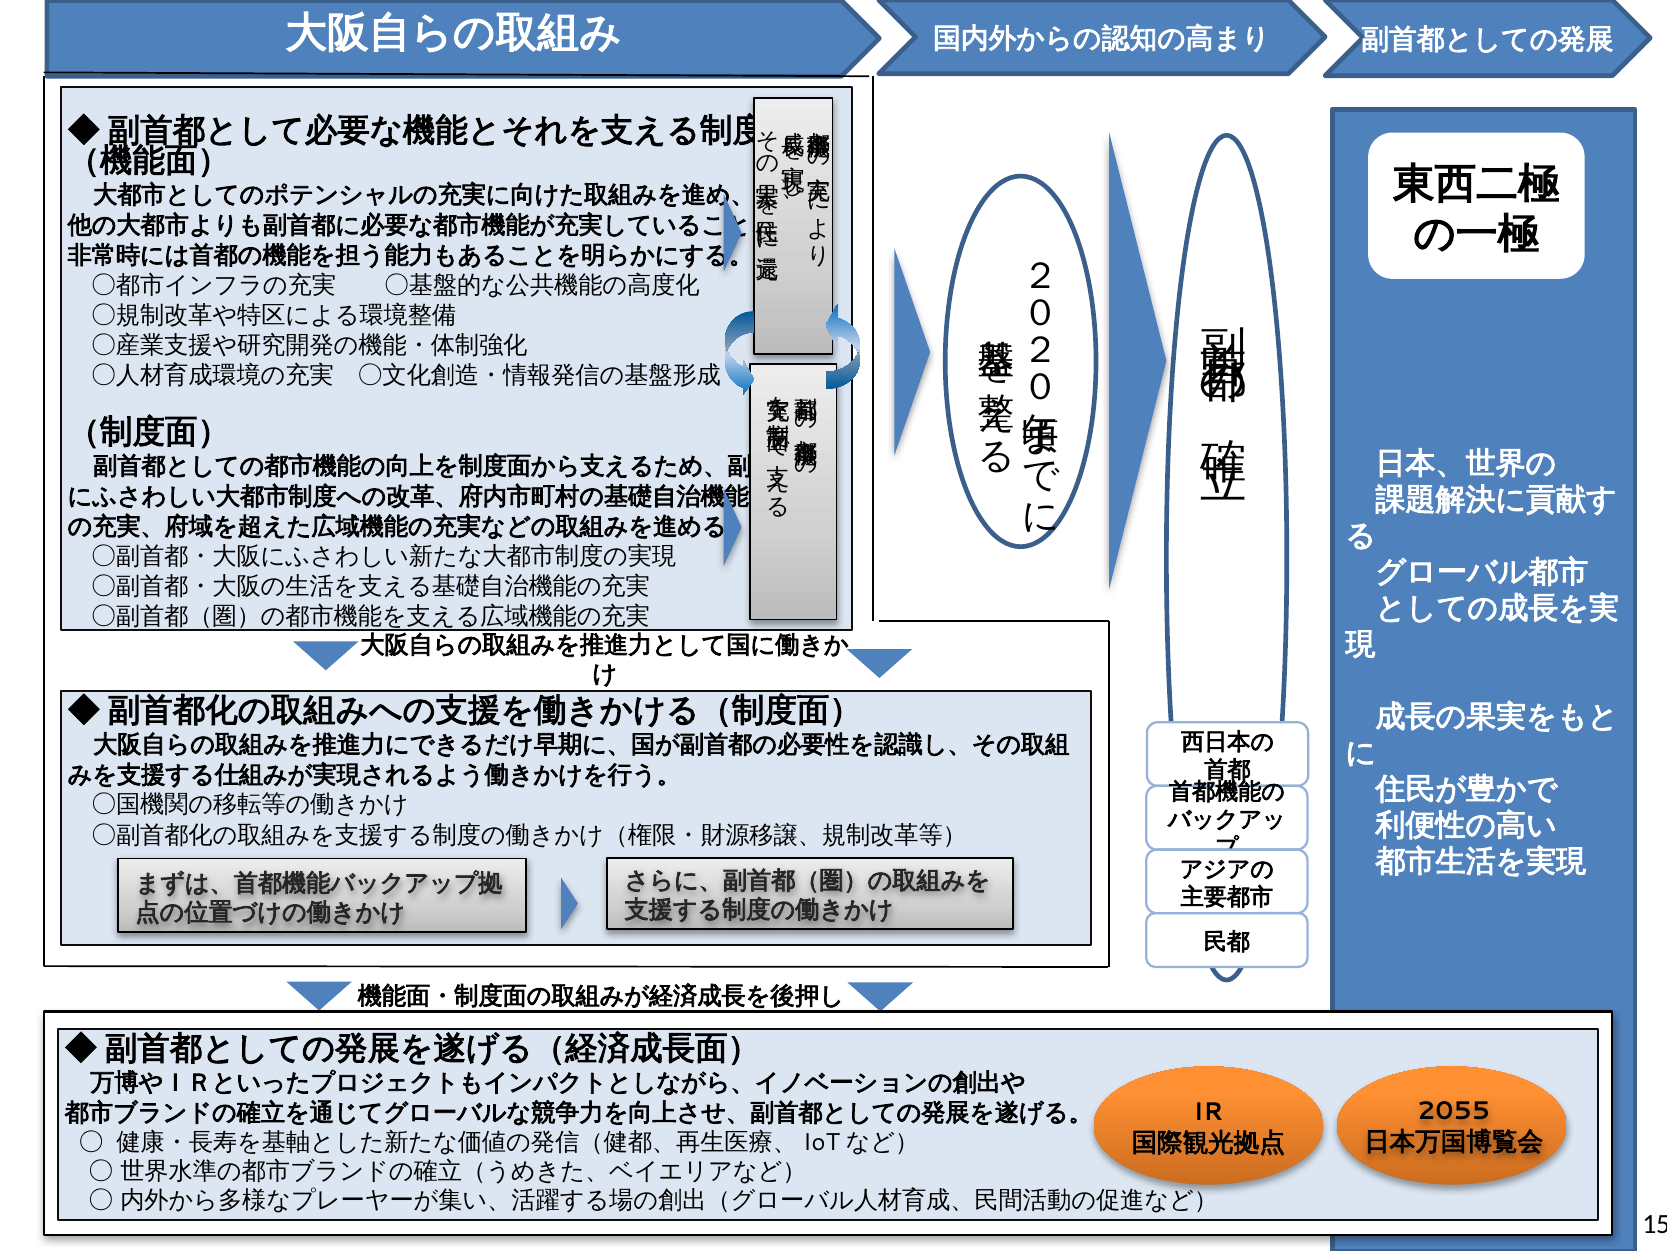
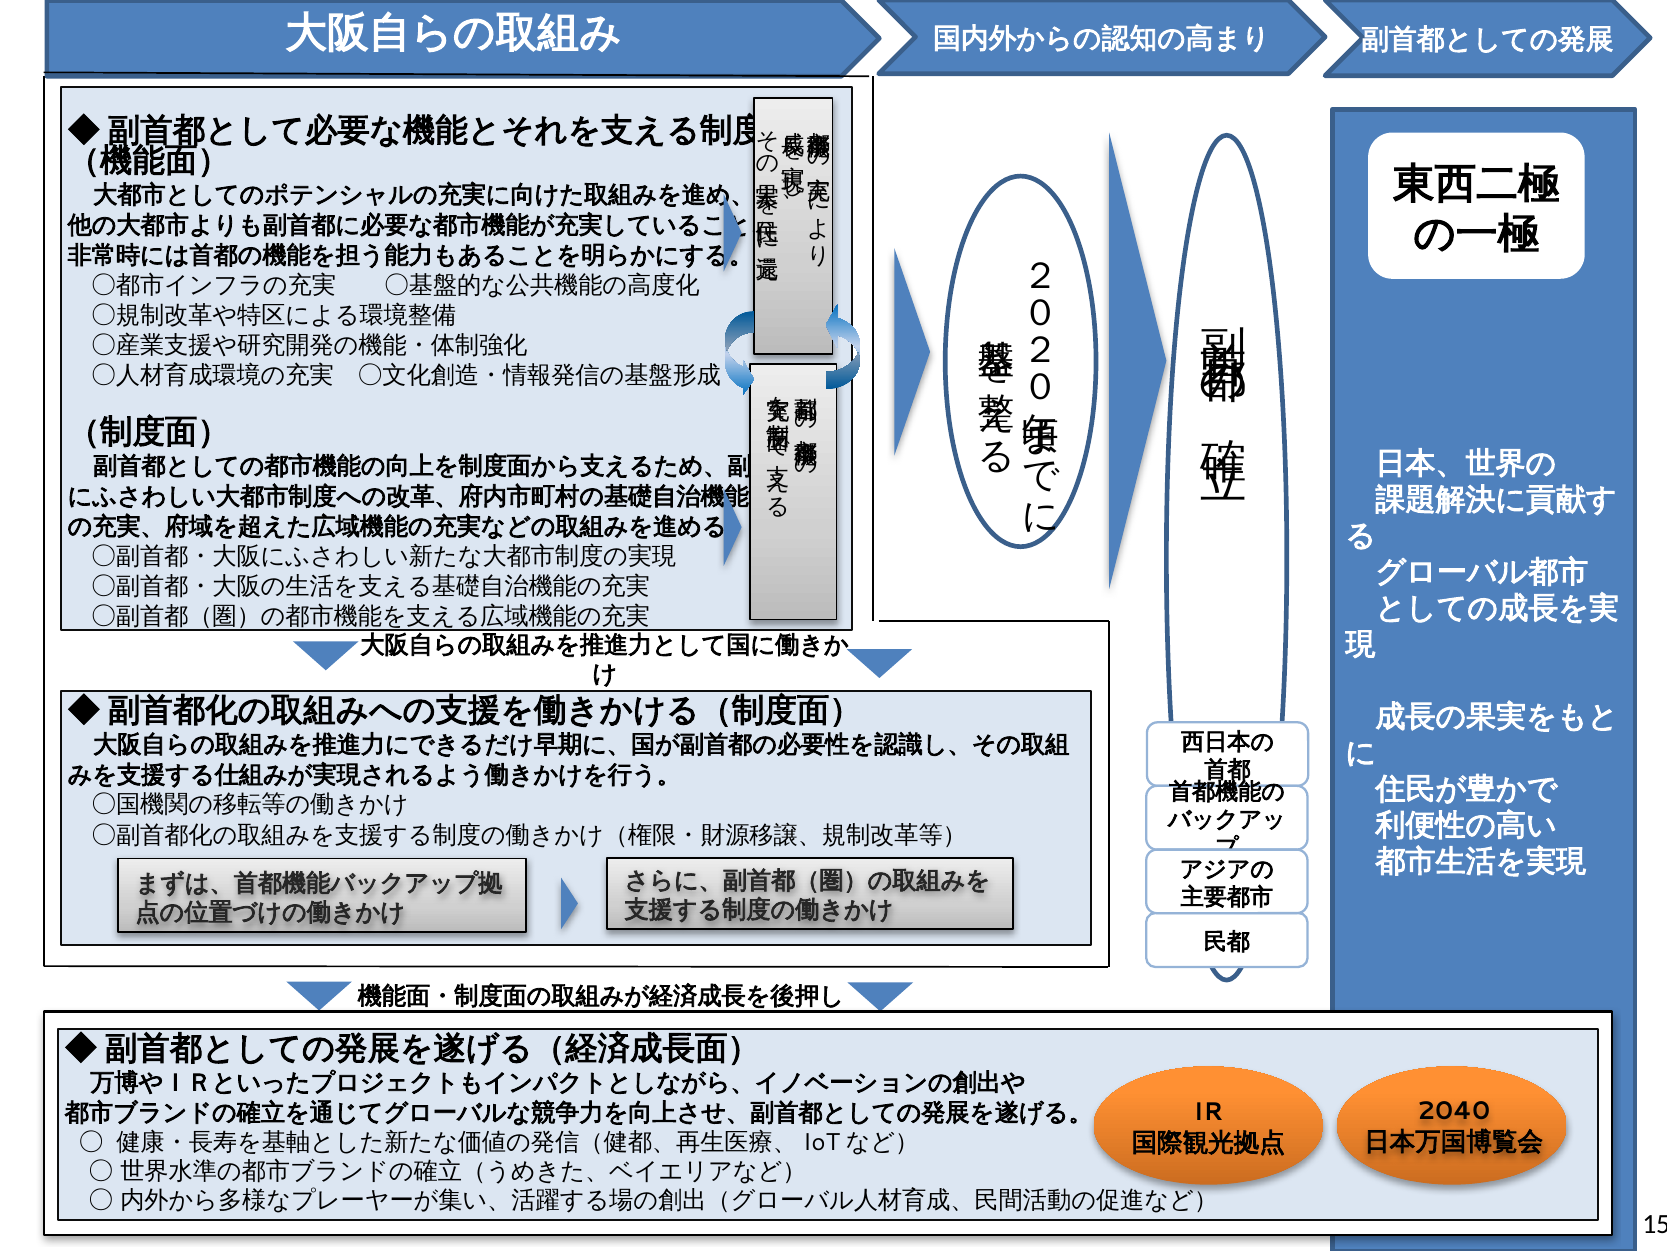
2055: 2055 -> 2040 (1454, 1110)
